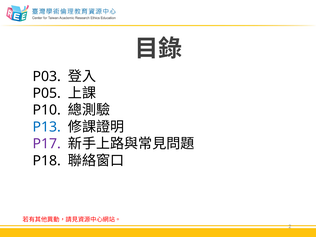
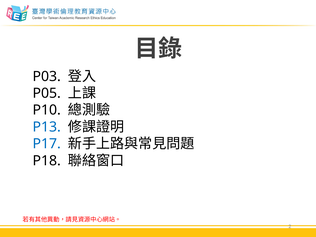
P17 colour: purple -> blue (47, 144)
